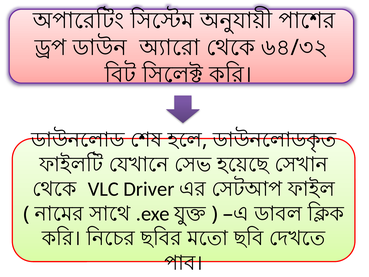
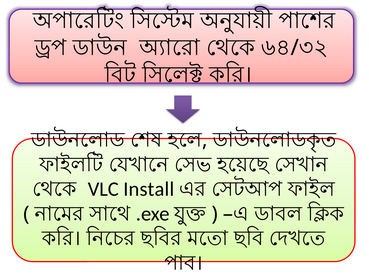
Driver: Driver -> Install (149, 189)
